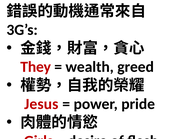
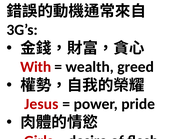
They: They -> With (36, 67)
